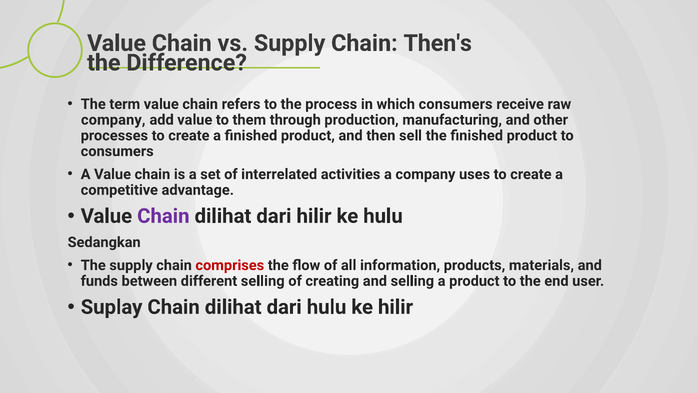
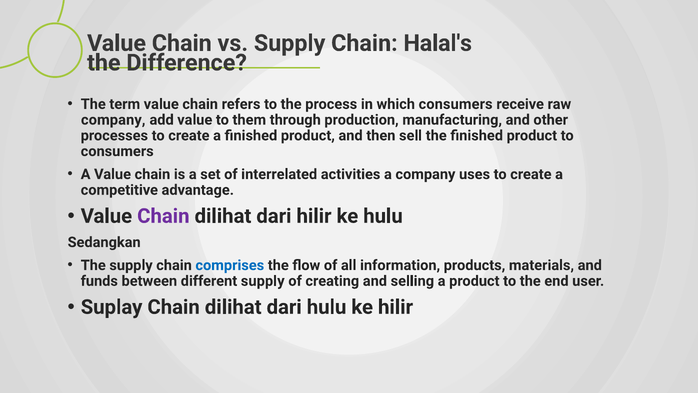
Then's: Then's -> Halal's (438, 43)
comprises colour: red -> blue (230, 265)
different selling: selling -> supply (263, 281)
